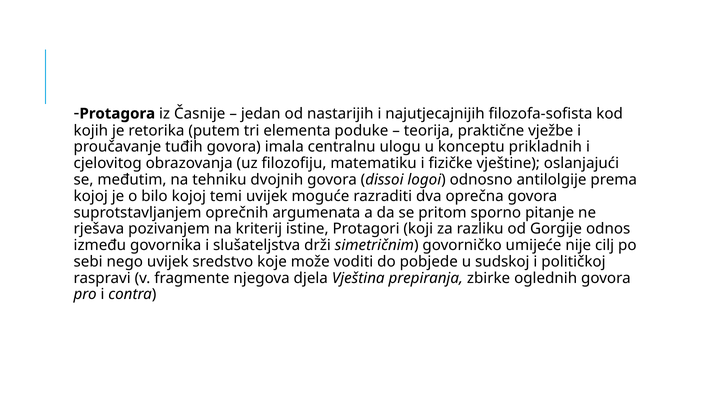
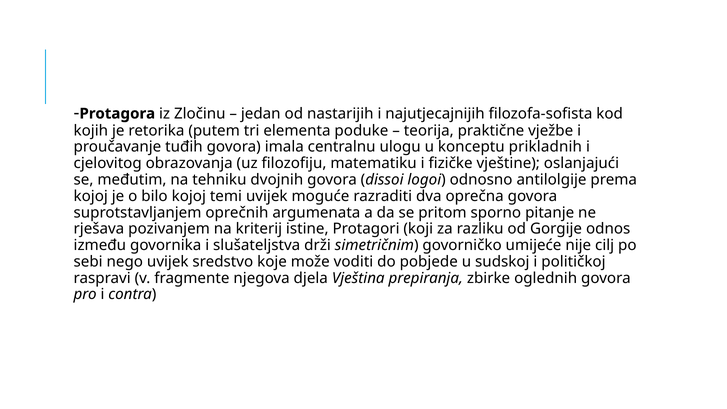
Časnije: Časnije -> Zločinu (200, 114)
